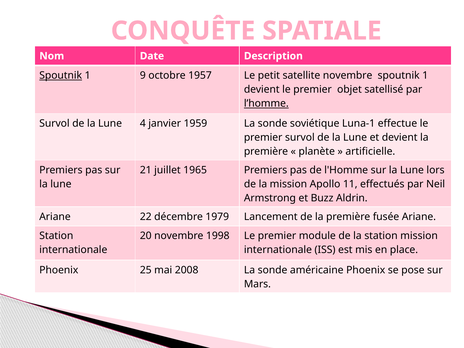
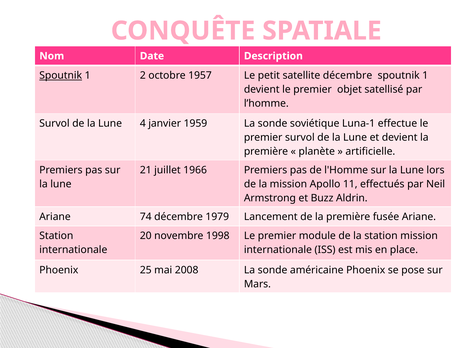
9: 9 -> 2 (143, 75)
satellite novembre: novembre -> décembre (348, 75)
l’homme underline: present -> none (266, 103)
1965: 1965 -> 1966 (195, 170)
22: 22 -> 74 (146, 217)
